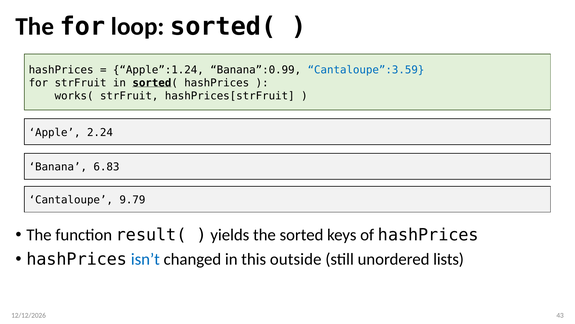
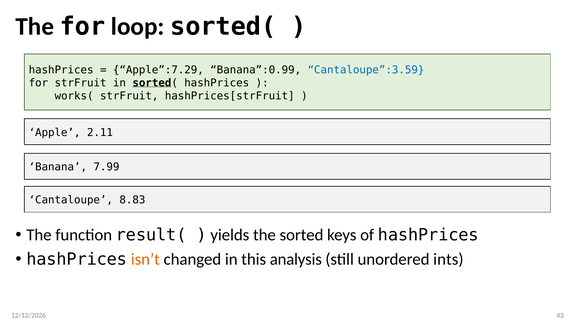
Apple”:1.24: Apple”:1.24 -> Apple”:7.29 (158, 70)
2.24: 2.24 -> 2.11 (100, 132)
6.83: 6.83 -> 7.99 (106, 167)
9.79: 9.79 -> 8.83 (132, 200)
isn’t colour: blue -> orange (145, 259)
outside: outside -> analysis (296, 259)
lists: lists -> ints (448, 259)
